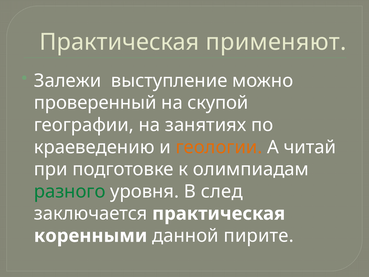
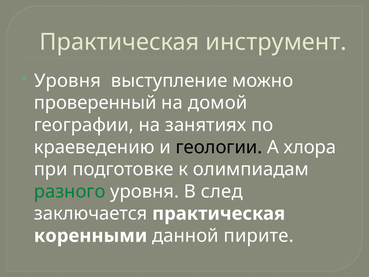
применяют: применяют -> инструмент (276, 42)
Залежи: Залежи -> Уровня (67, 81)
скупой: скупой -> домой (218, 103)
геологии colour: orange -> black (219, 147)
читай: читай -> хлора (310, 147)
